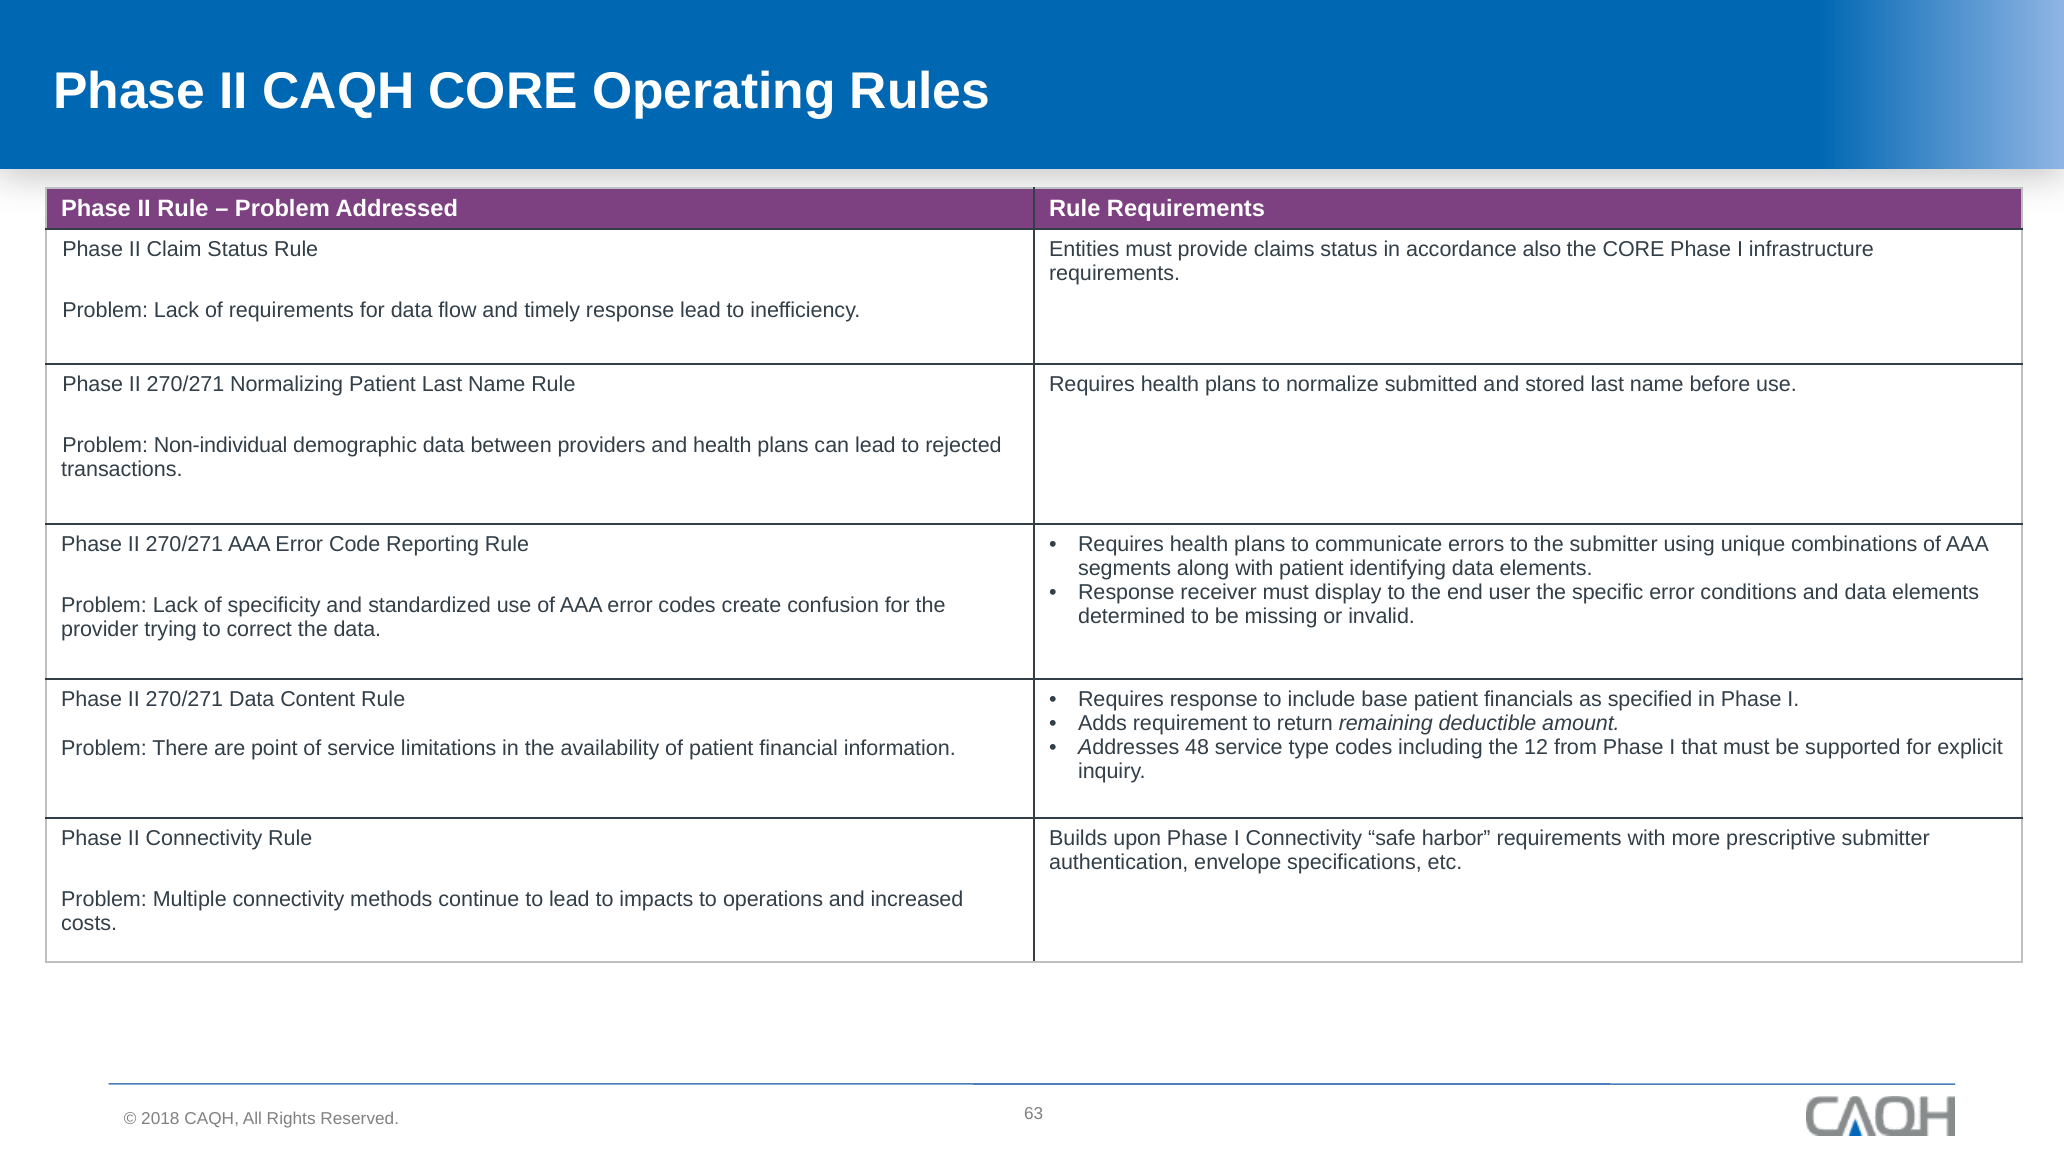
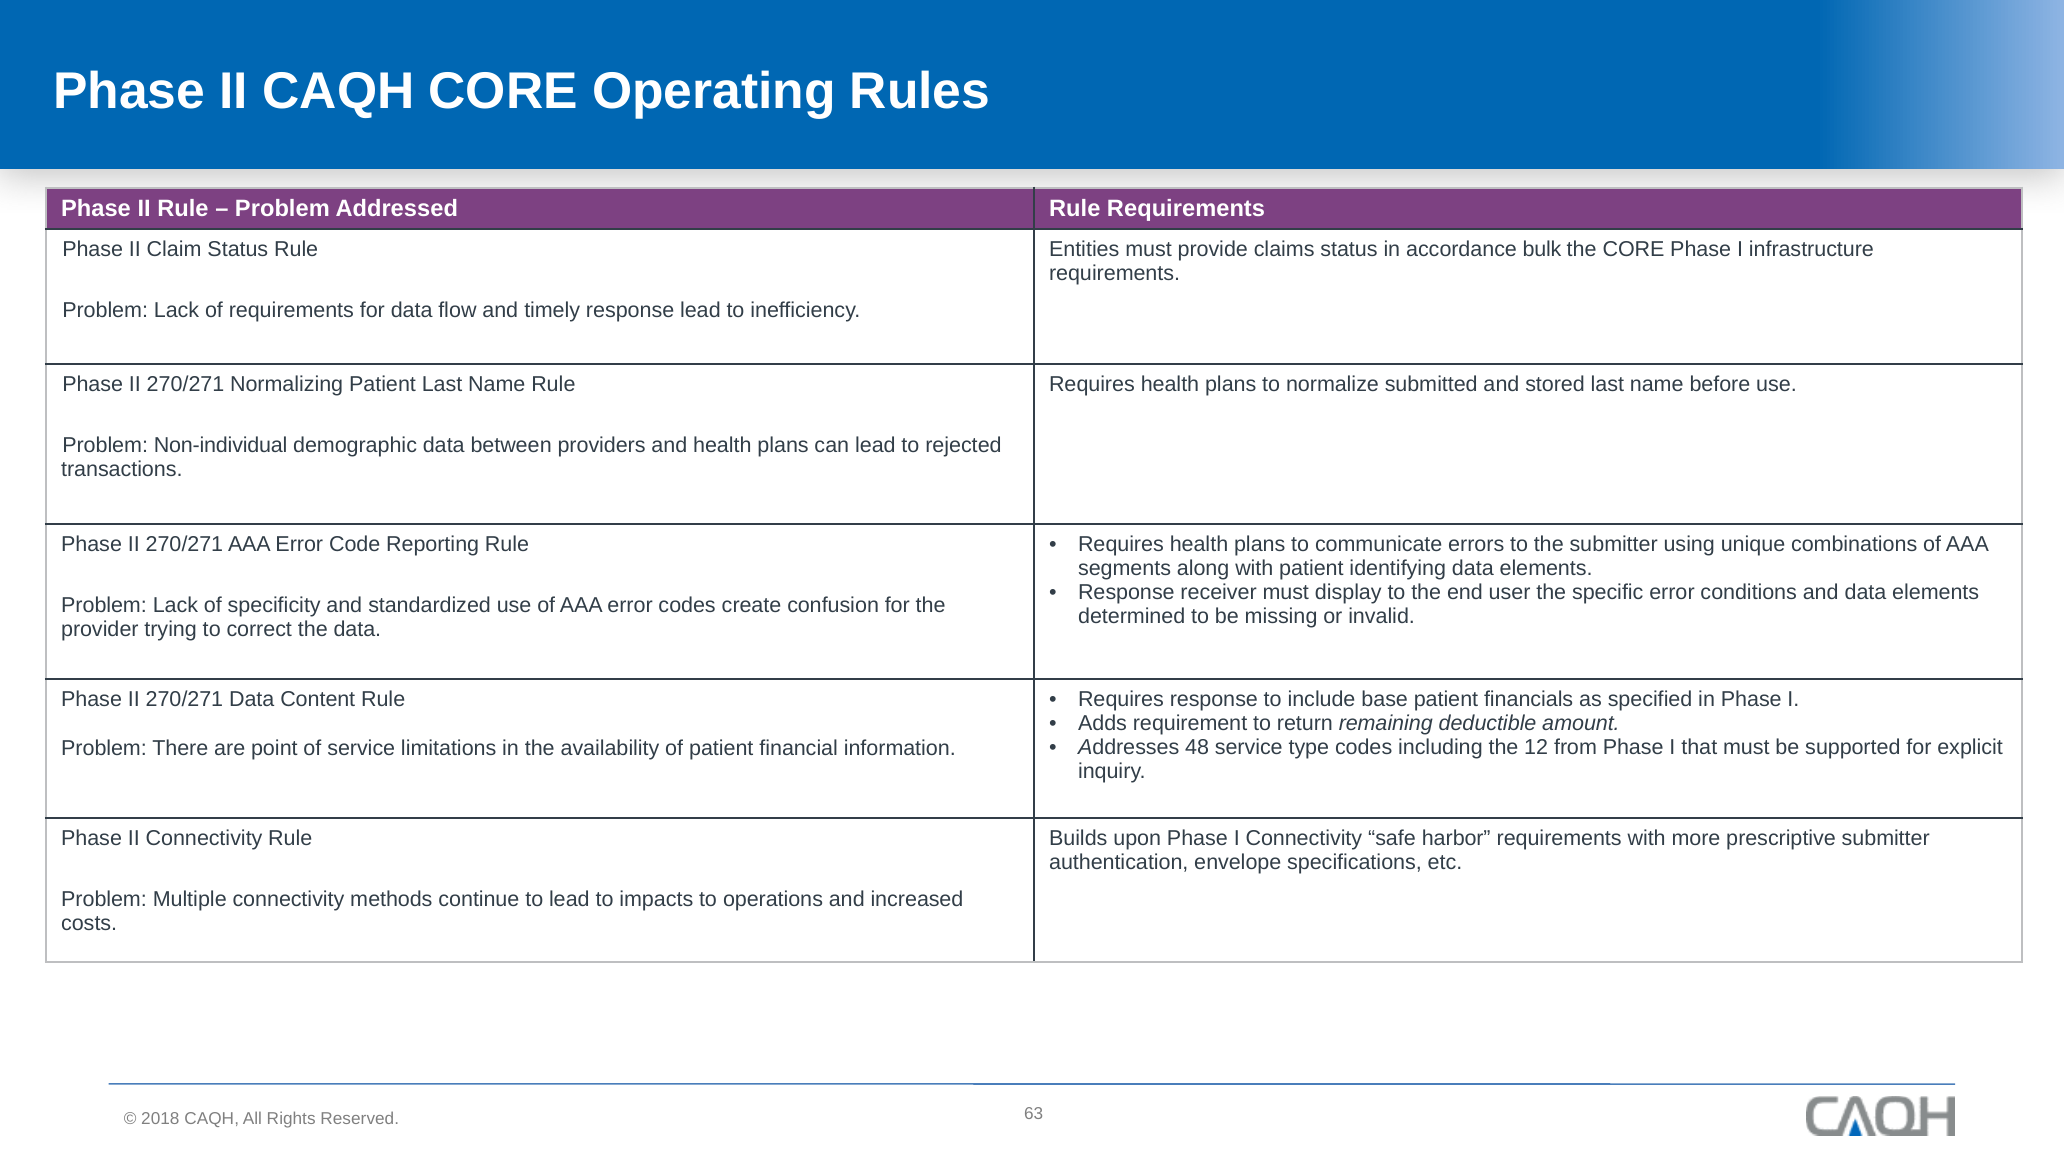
also: also -> bulk (1542, 249)
